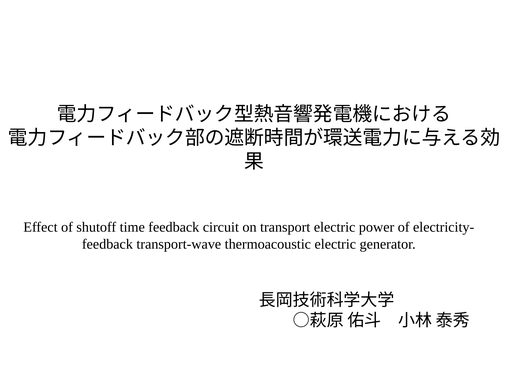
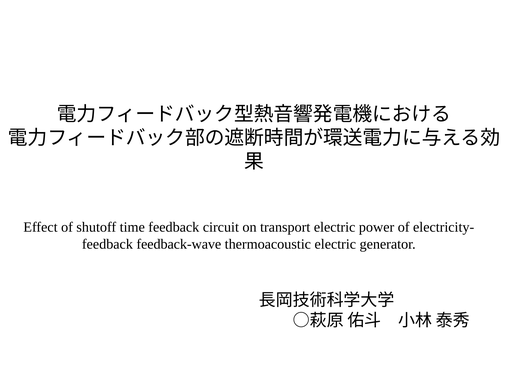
transport-wave: transport-wave -> feedback-wave (179, 244)
